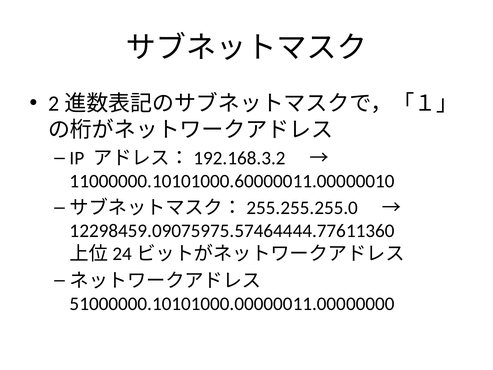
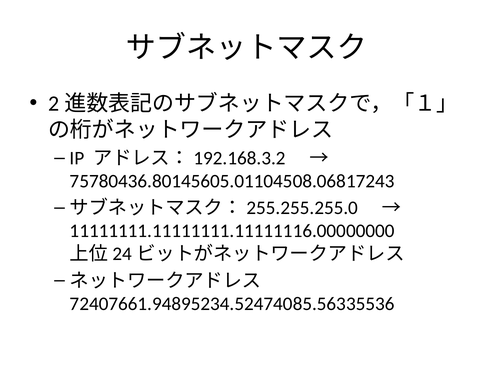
11000000.10101000.60000011.00000010: 11000000.10101000.60000011.00000010 -> 75780436.80145605.01104508.06817243 (232, 181)
12298459.09075975.57464444.77611360: 12298459.09075975.57464444.77611360 -> 11111111.11111111.11111116.00000000 (232, 231)
51000000.10101000.00000011.00000000: 51000000.10101000.00000011.00000000 -> 72407661.94895234.52474085.56335536 (232, 303)
